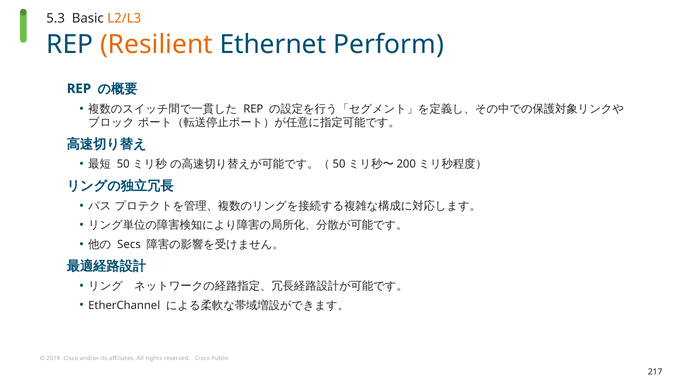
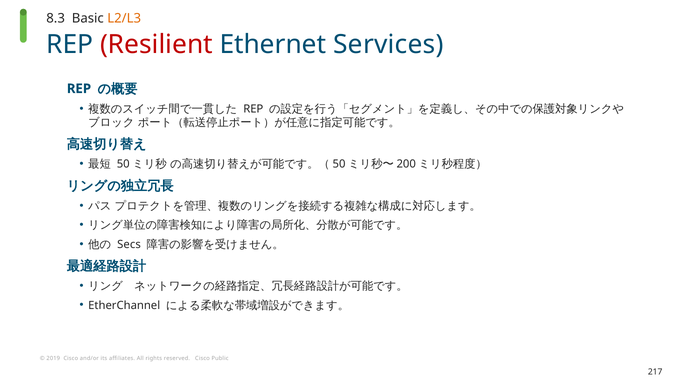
5.3: 5.3 -> 8.3 (56, 18)
Resilient colour: orange -> red (156, 45)
Perform: Perform -> Services (388, 45)
